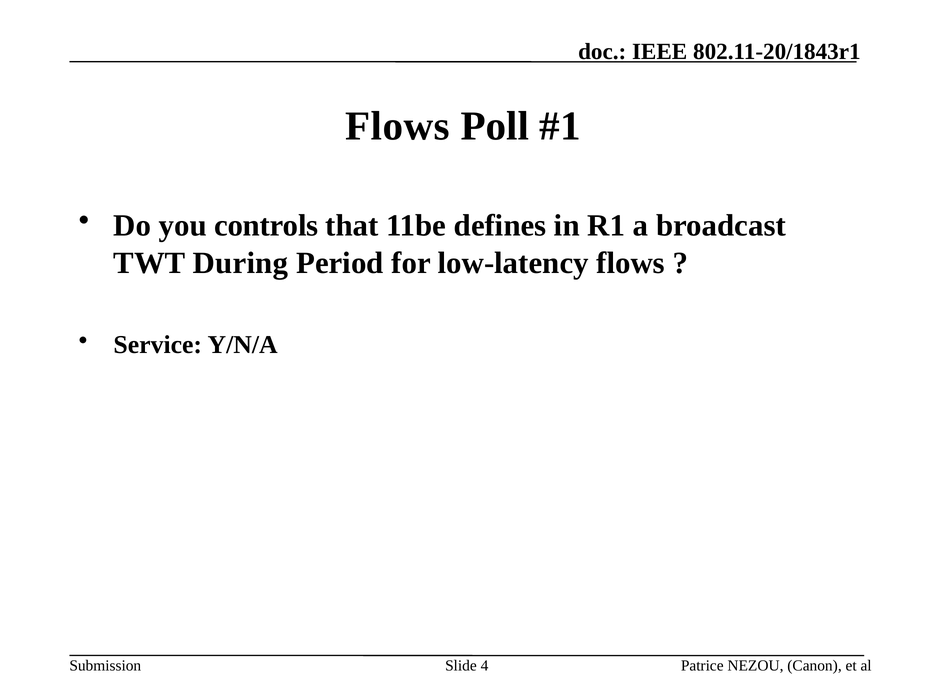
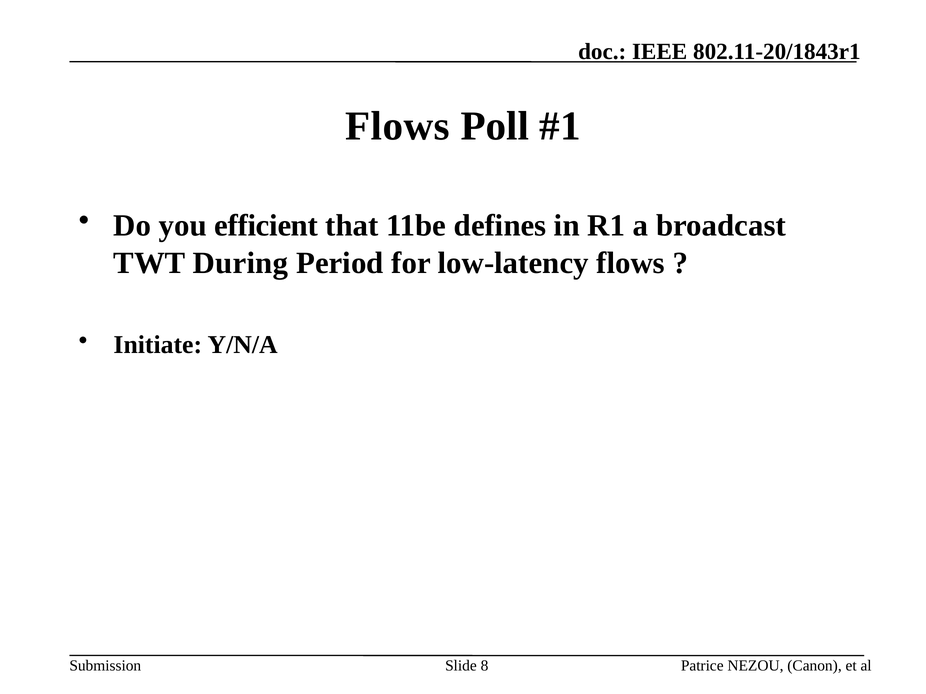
controls: controls -> efficient (266, 226)
Service: Service -> Initiate (158, 345)
4: 4 -> 8 (485, 666)
